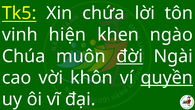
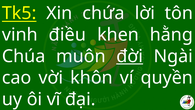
hiện: hiện -> điều (67, 35)
ngào: ngào -> hằng (171, 35)
quyền underline: present -> none (167, 78)
